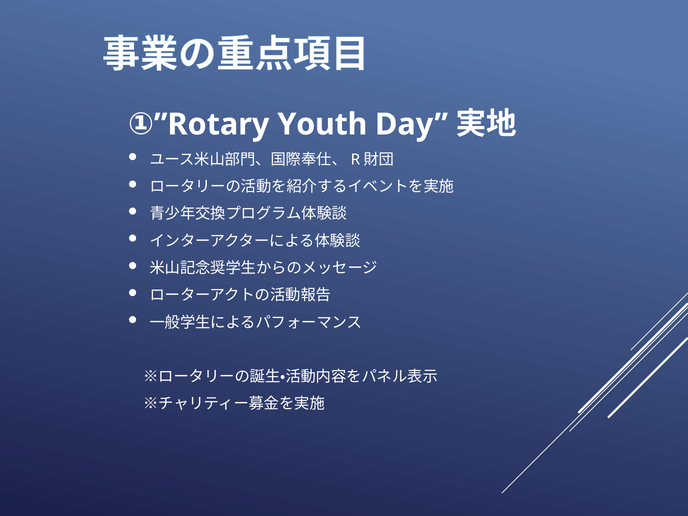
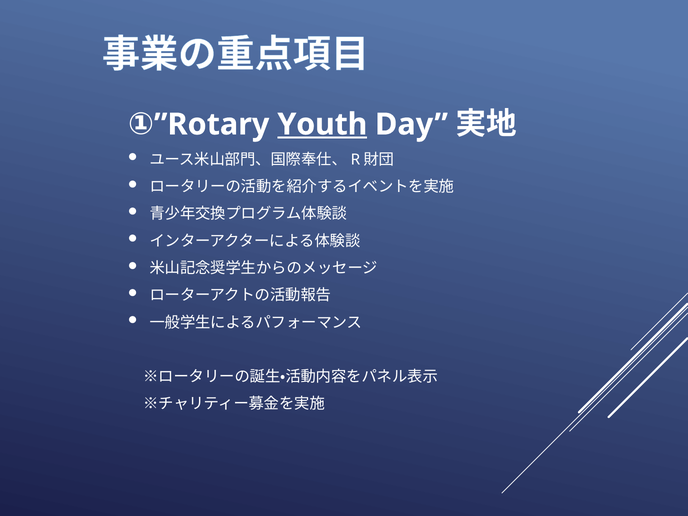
Youth underline: none -> present (322, 124)
